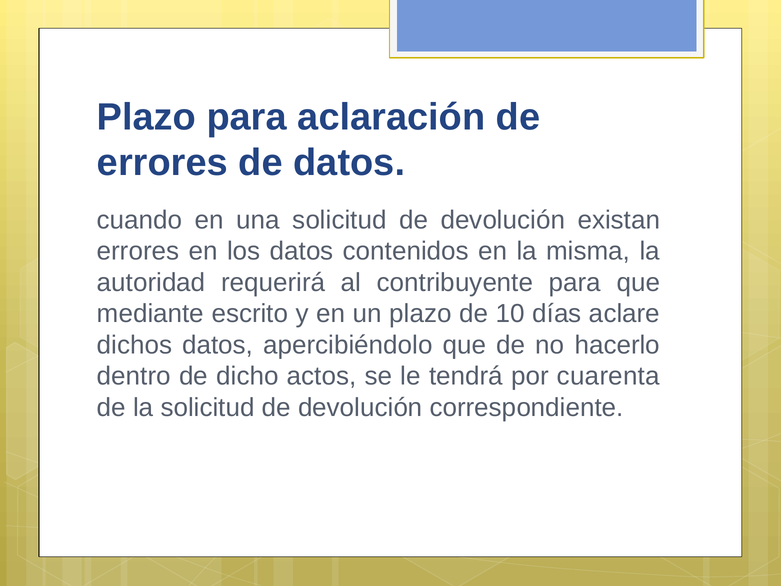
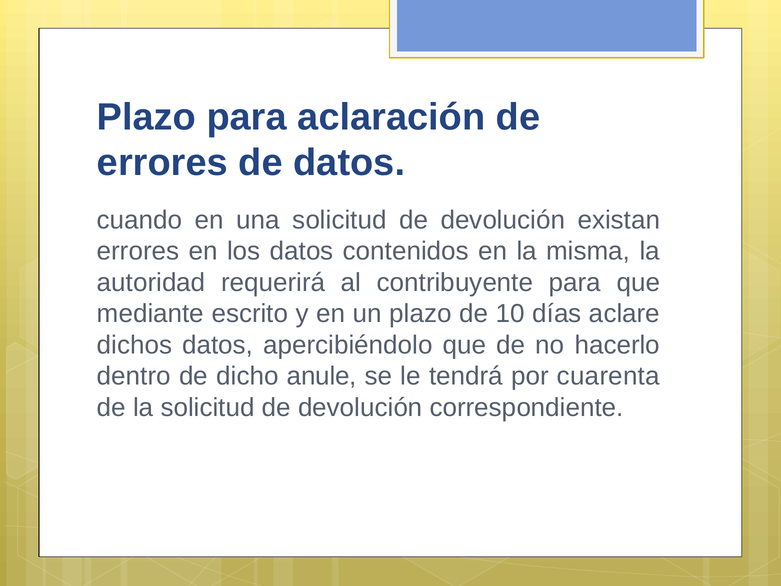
actos: actos -> anule (322, 376)
